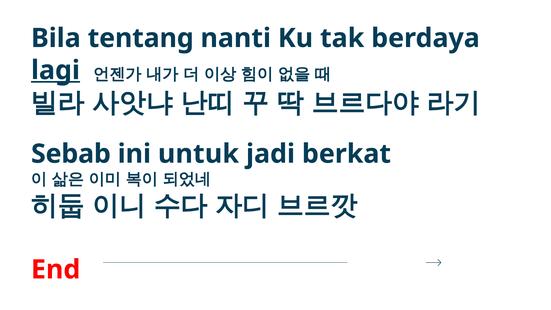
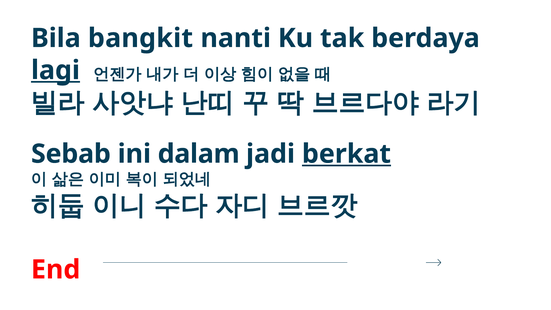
tentang: tentang -> bangkit (140, 38)
untuk: untuk -> dalam (199, 154)
berkat underline: none -> present (346, 154)
